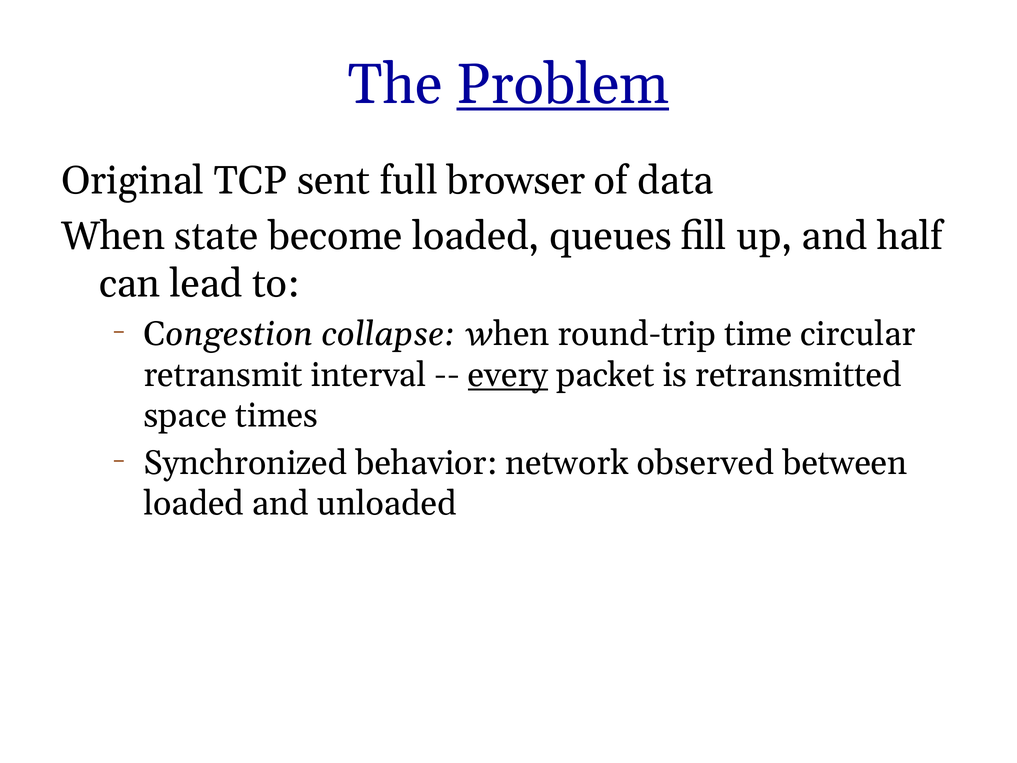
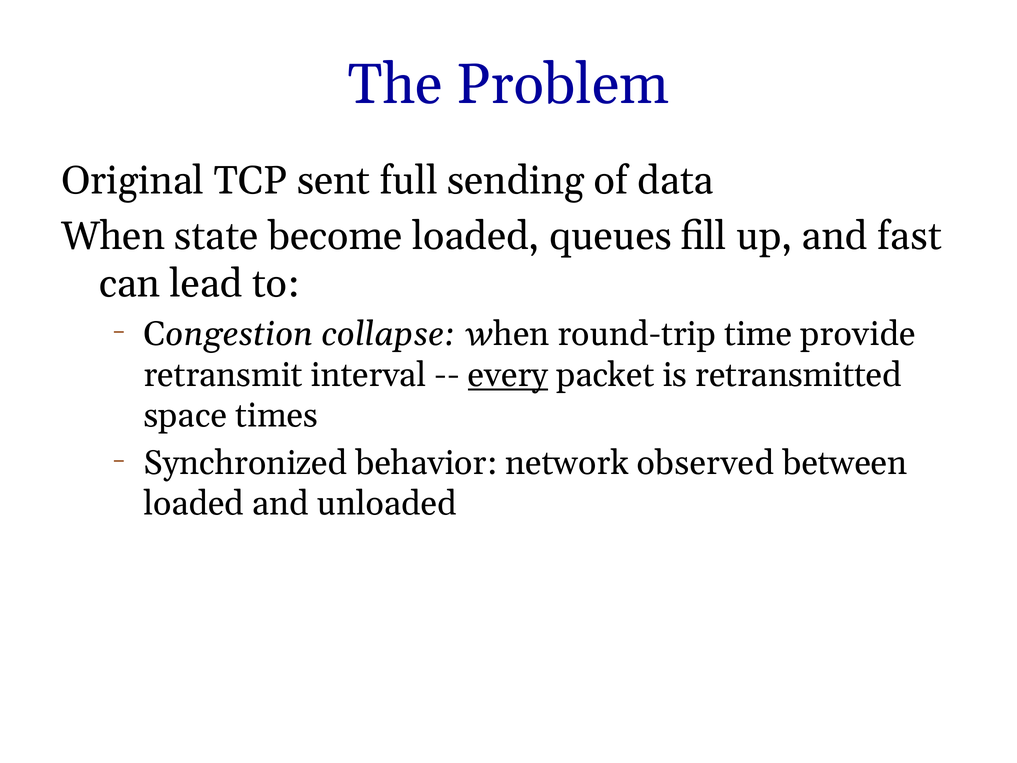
Problem underline: present -> none (563, 85)
browser: browser -> sending (516, 181)
half: half -> fast (910, 236)
circular: circular -> provide (858, 334)
